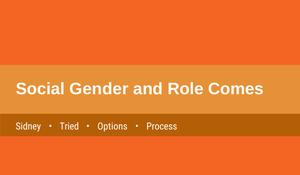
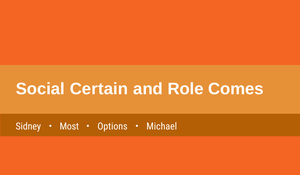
Gender: Gender -> Certain (99, 89)
Tried: Tried -> Most (69, 126)
Process: Process -> Michael (162, 126)
